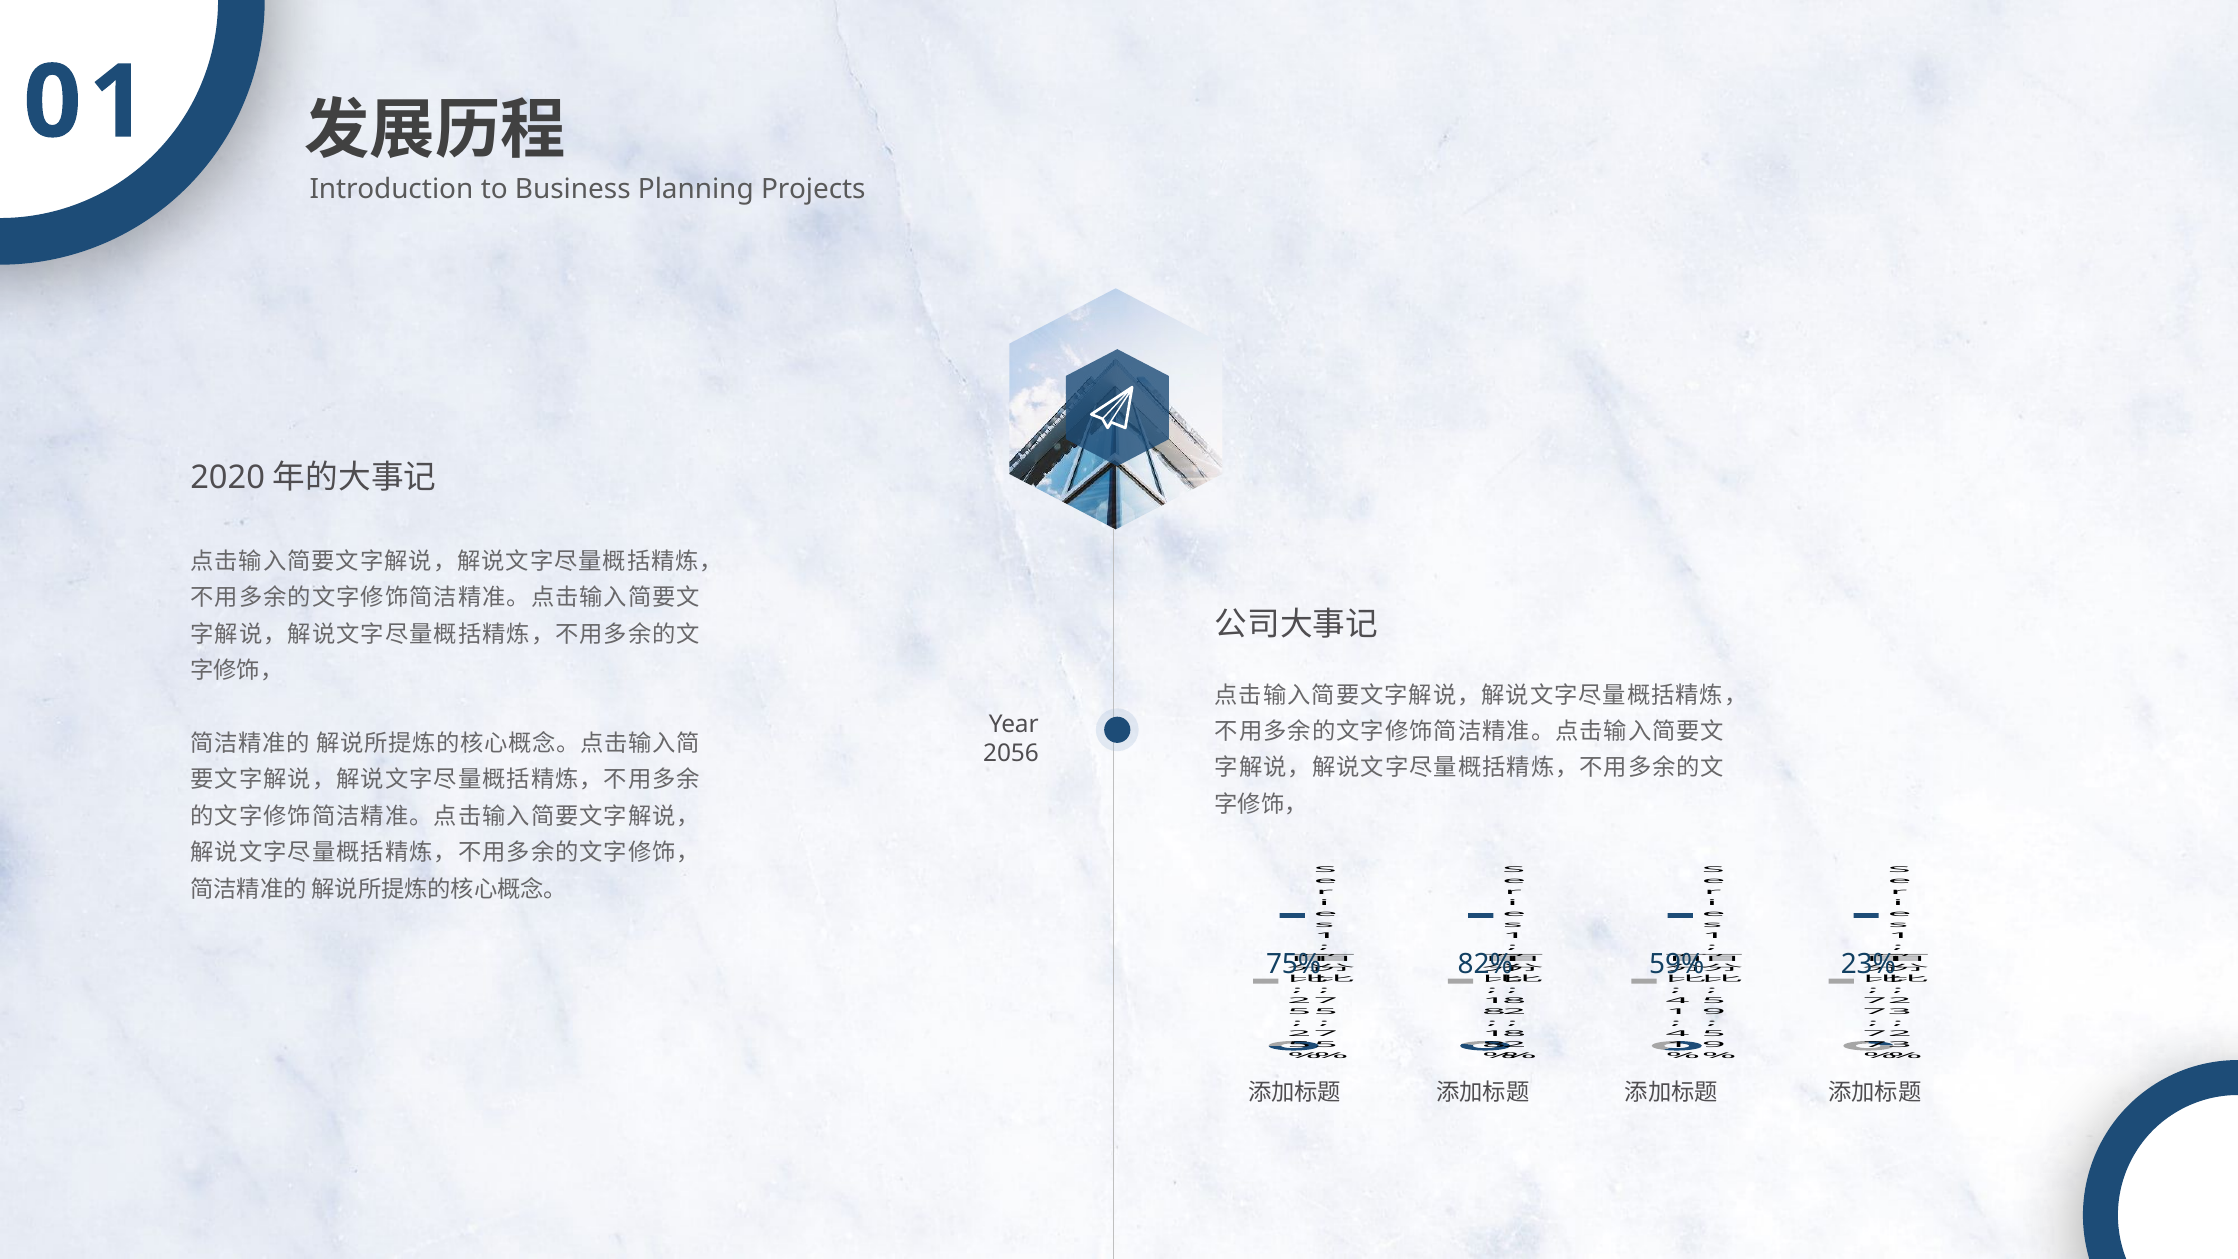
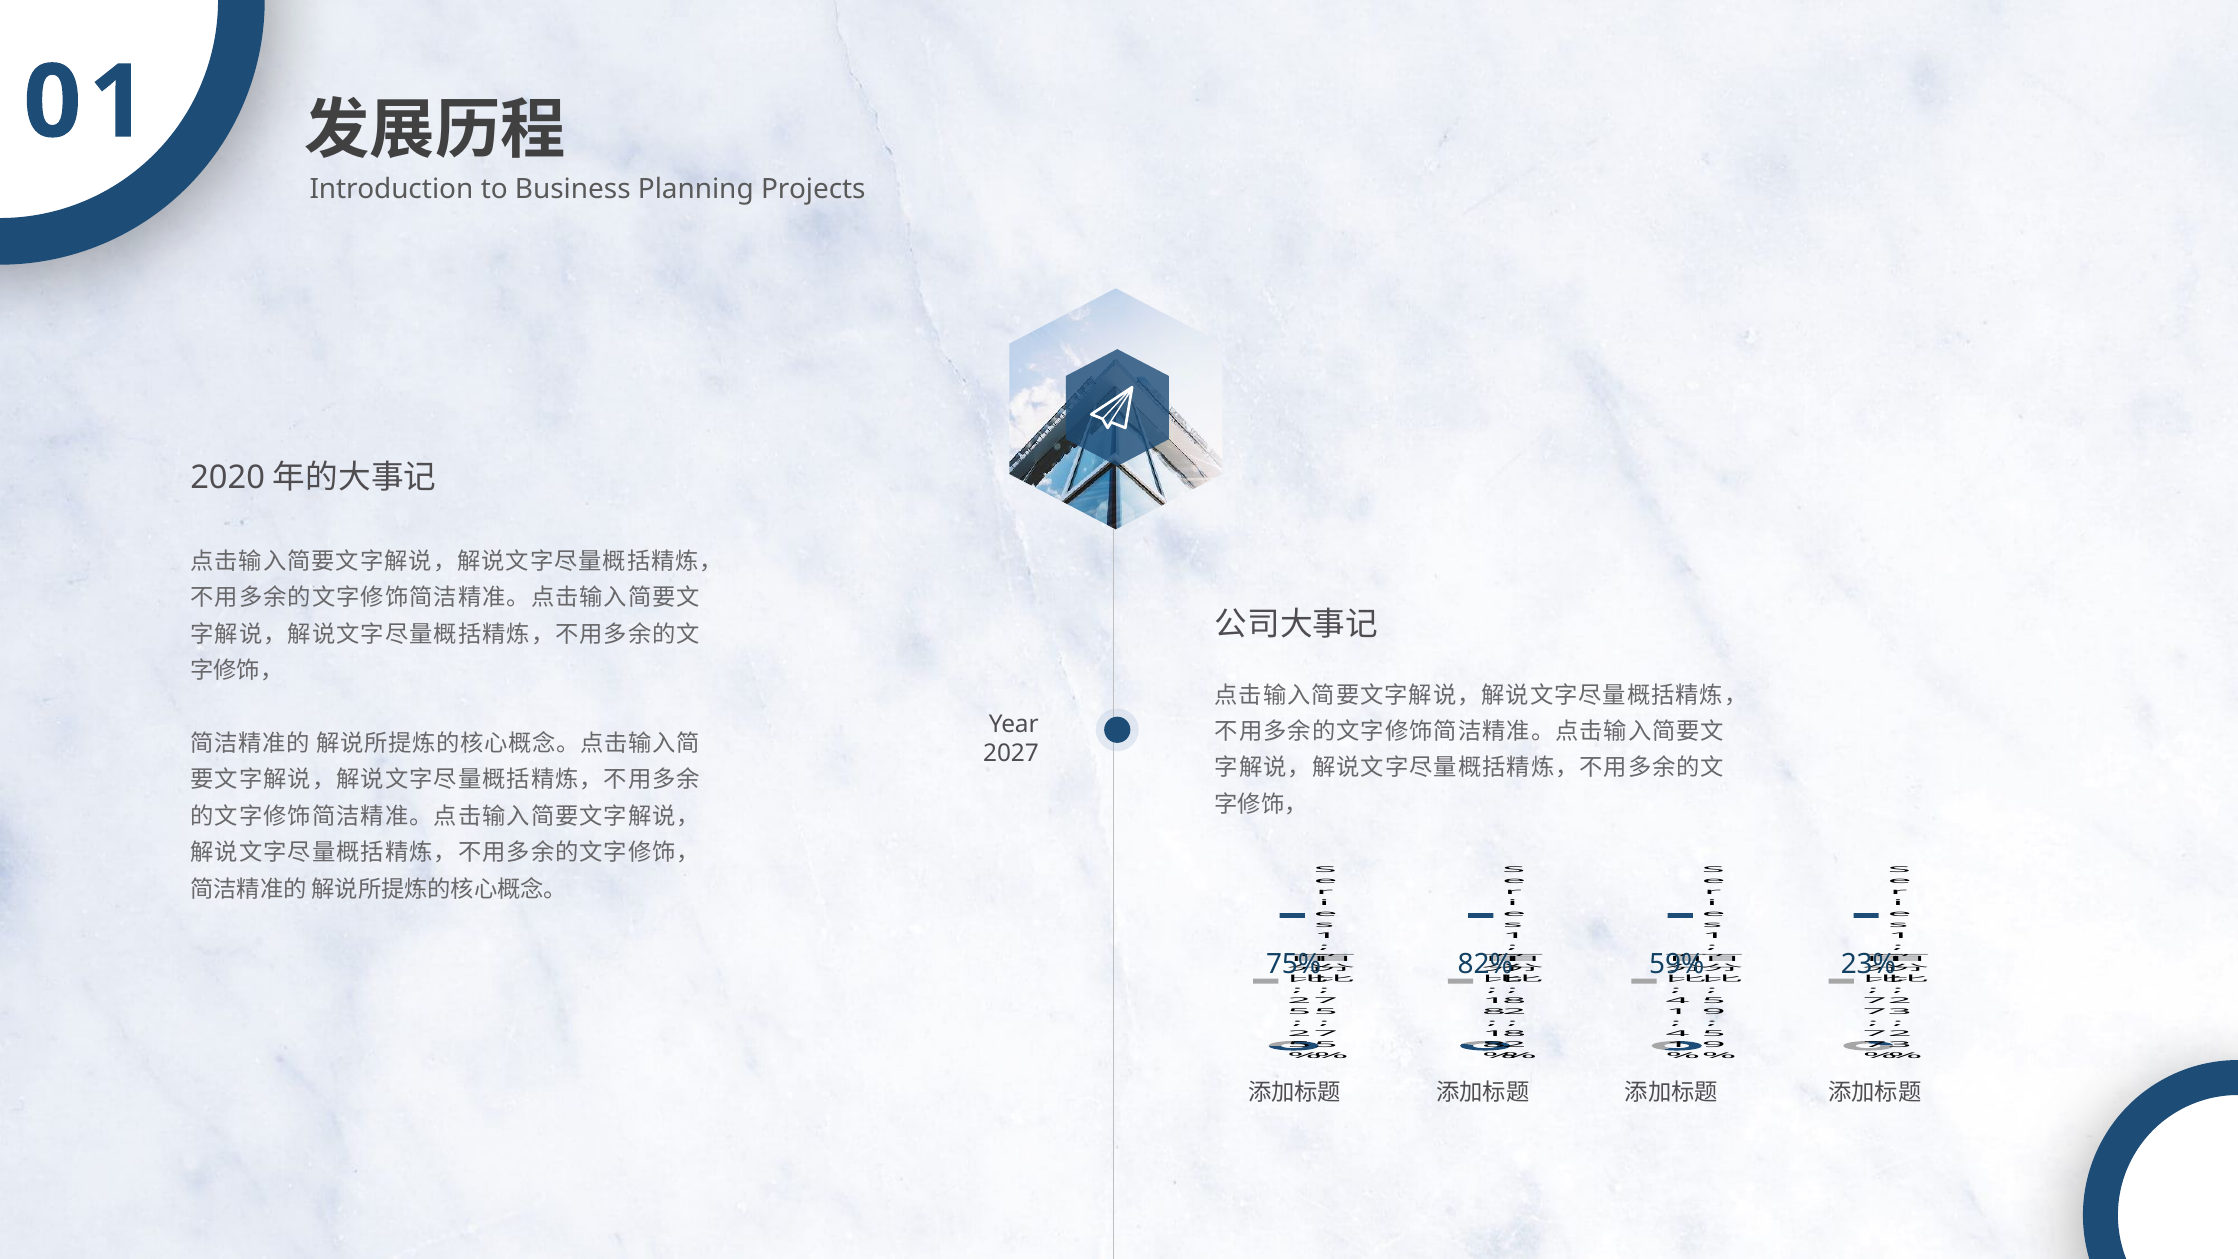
2056: 2056 -> 2027 (1011, 754)
